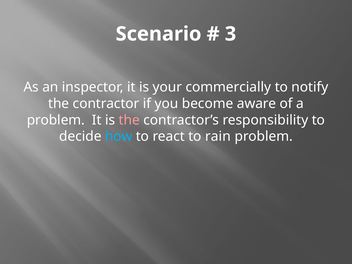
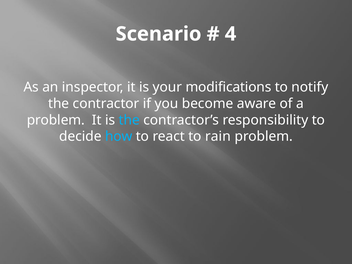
3: 3 -> 4 (231, 34)
commercially: commercially -> modifications (228, 87)
the colour: pink -> light blue (129, 120)
